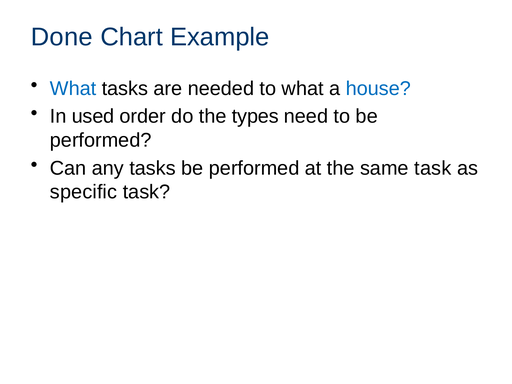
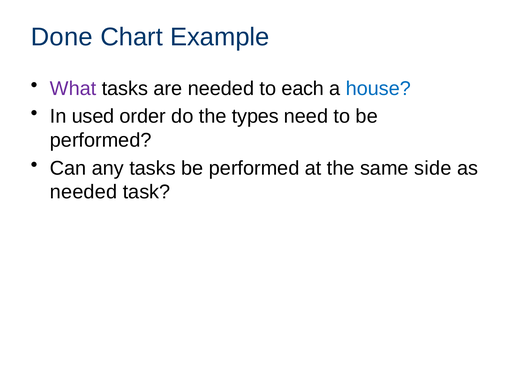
What colour: blue -> purple (73, 88)
to what: what -> each (303, 88)
same task: task -> side (433, 168)
specific: specific -> needed (84, 192)
